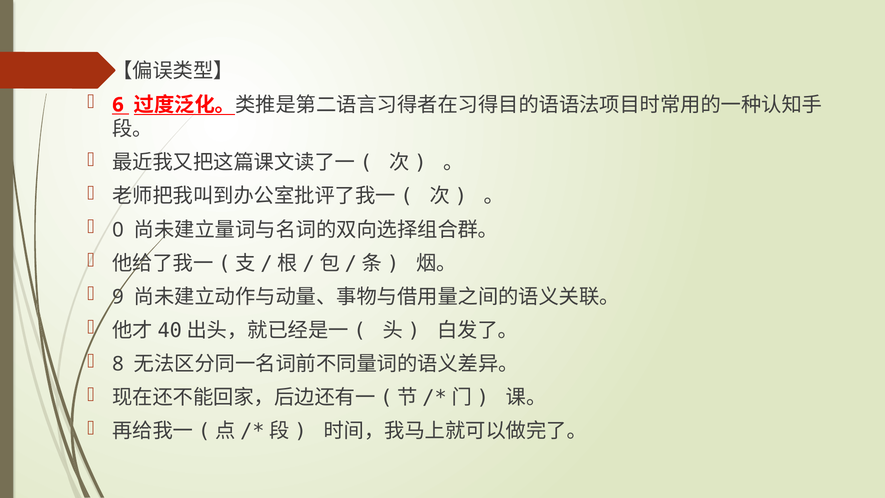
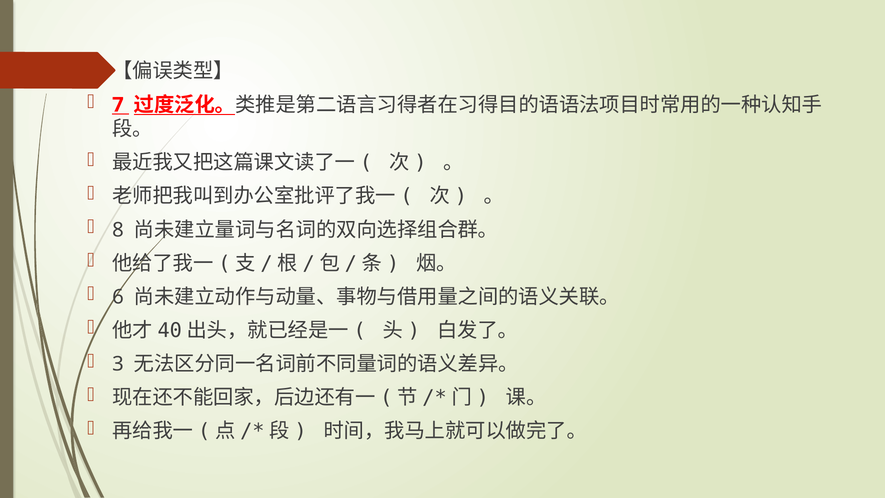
6: 6 -> 7 (118, 105)
0: 0 -> 8 (118, 230)
9: 9 -> 6 (118, 297)
8: 8 -> 3 (118, 364)
